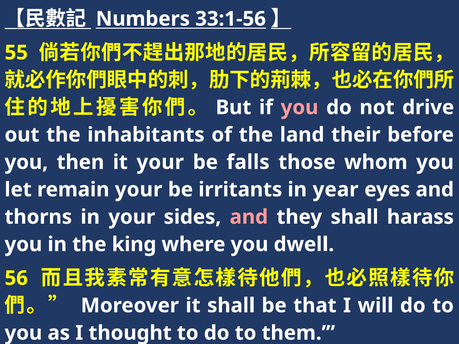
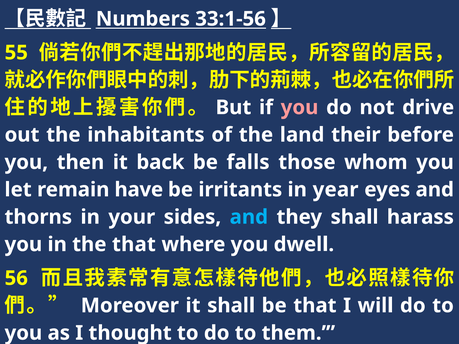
it your: your -> back (160, 162)
remain your: your -> have (139, 190)
and colour: pink -> light blue (249, 217)
the king: king -> that (134, 245)
